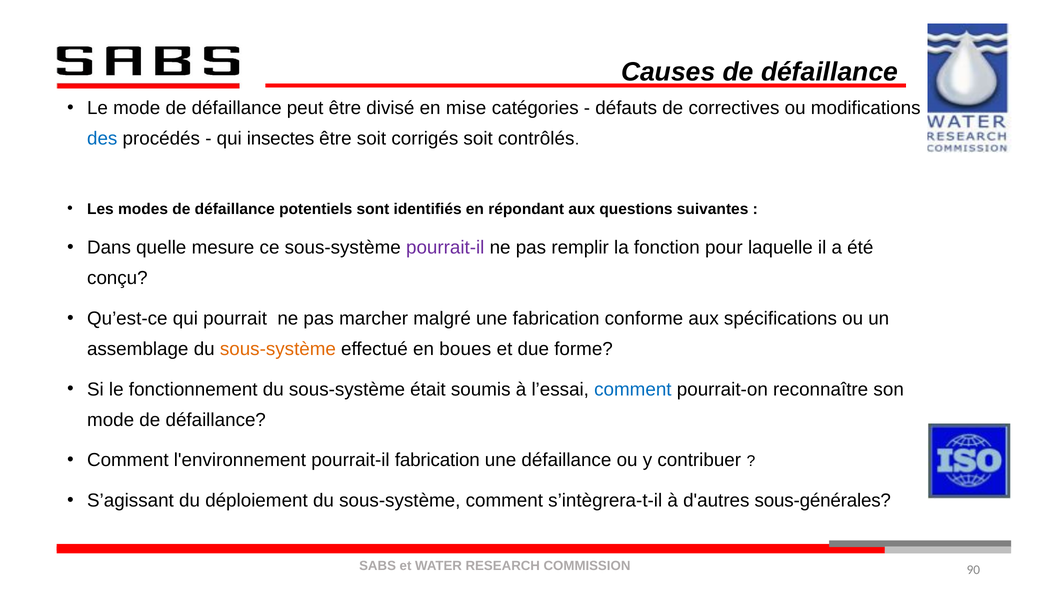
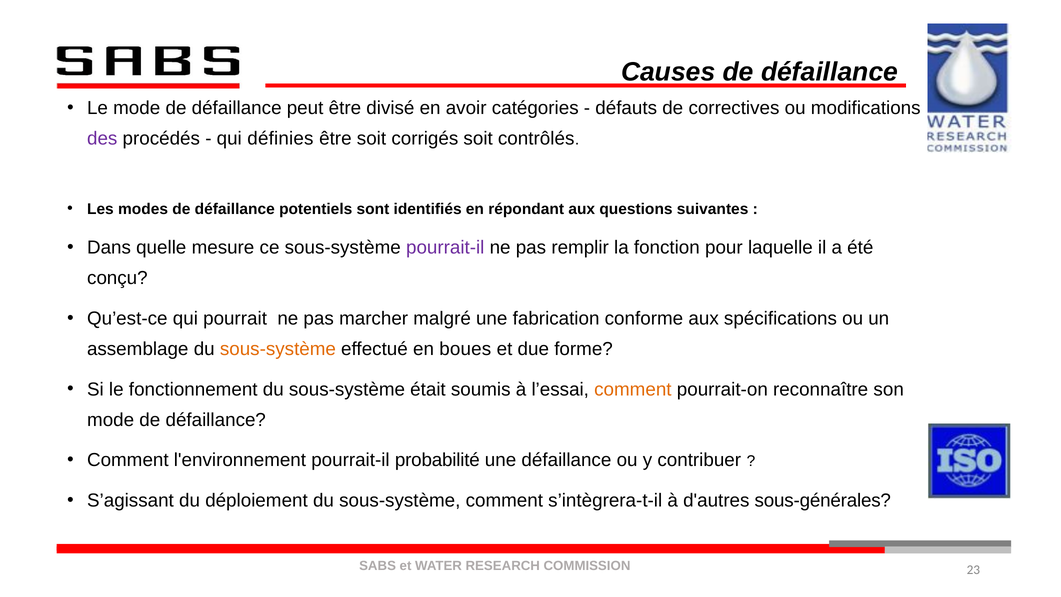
mise: mise -> avoir (466, 108)
des colour: blue -> purple (102, 138)
insectes: insectes -> définies (280, 138)
comment colour: blue -> orange (633, 389)
pourrait-il fabrication: fabrication -> probabilité (437, 460)
90: 90 -> 23 (973, 570)
